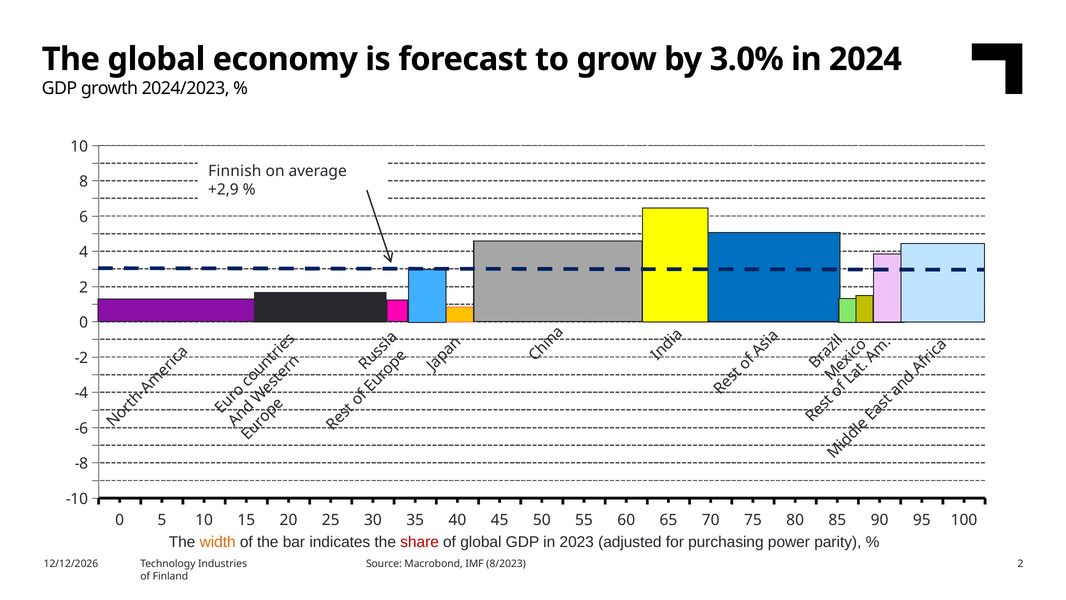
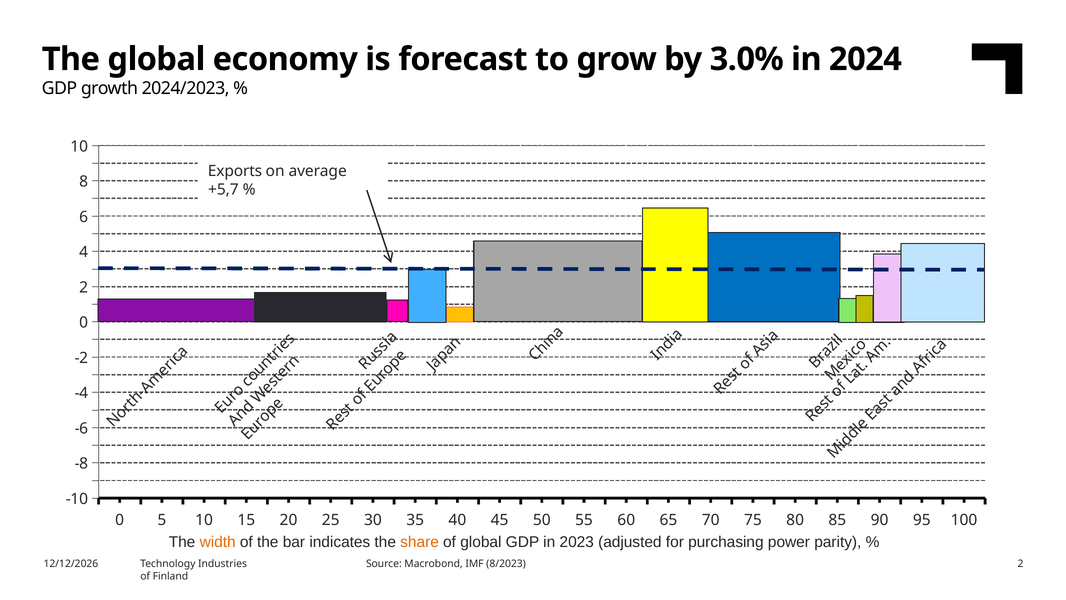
Finnish: Finnish -> Exports (235, 171)
+2,9: +2,9 -> +5,7 (223, 190)
share colour: red -> orange (420, 542)
